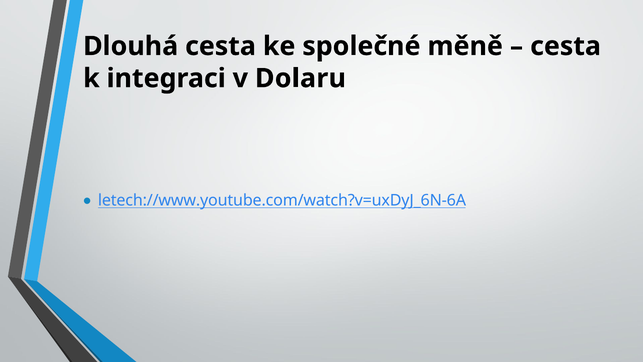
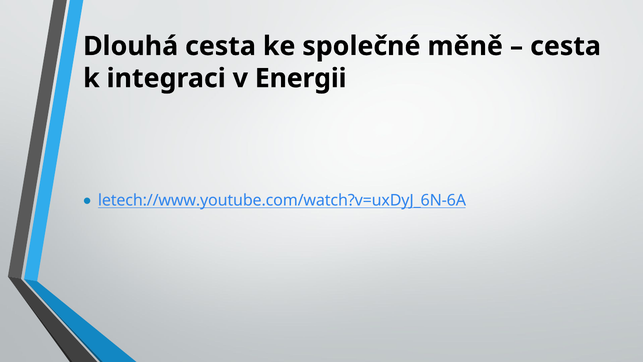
Dolaru: Dolaru -> Energii (301, 78)
